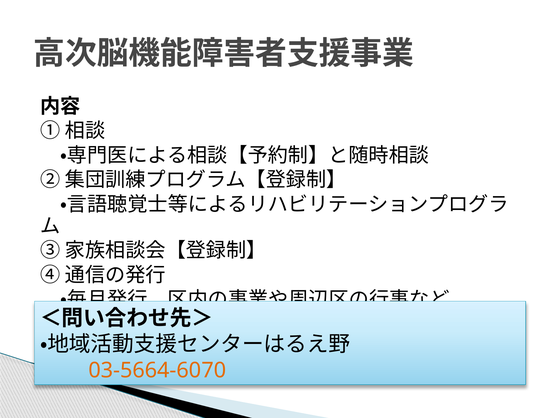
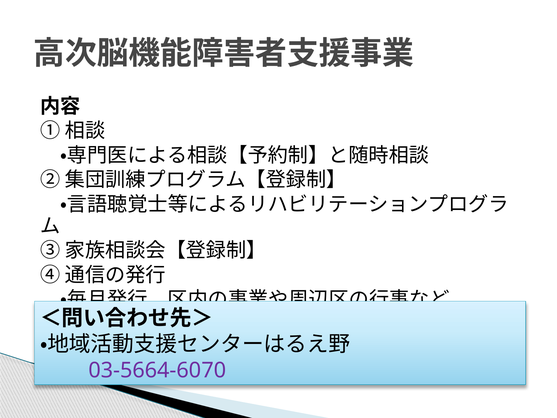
03-5664-6070 colour: orange -> purple (157, 370)
